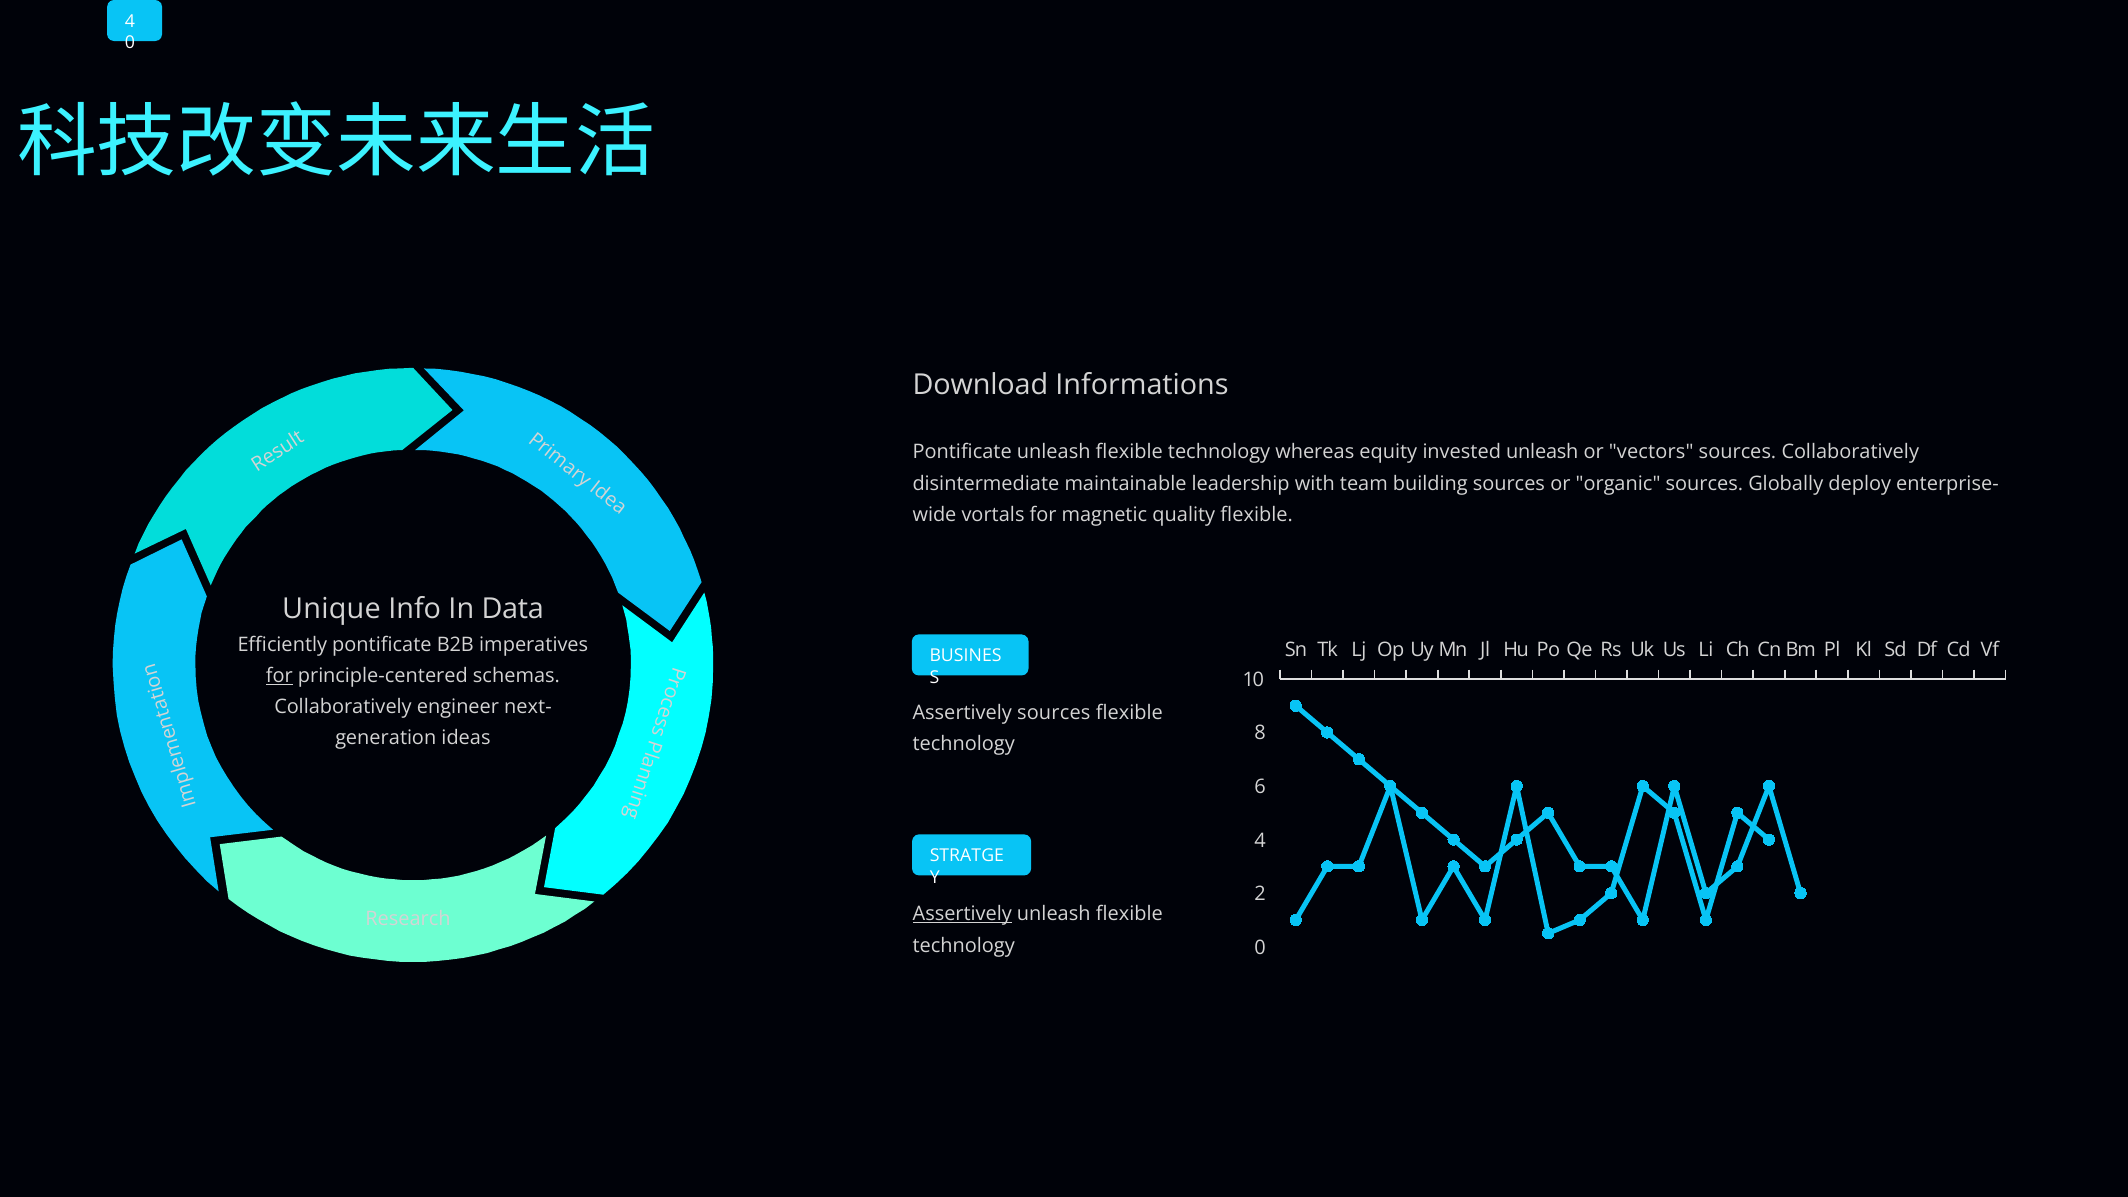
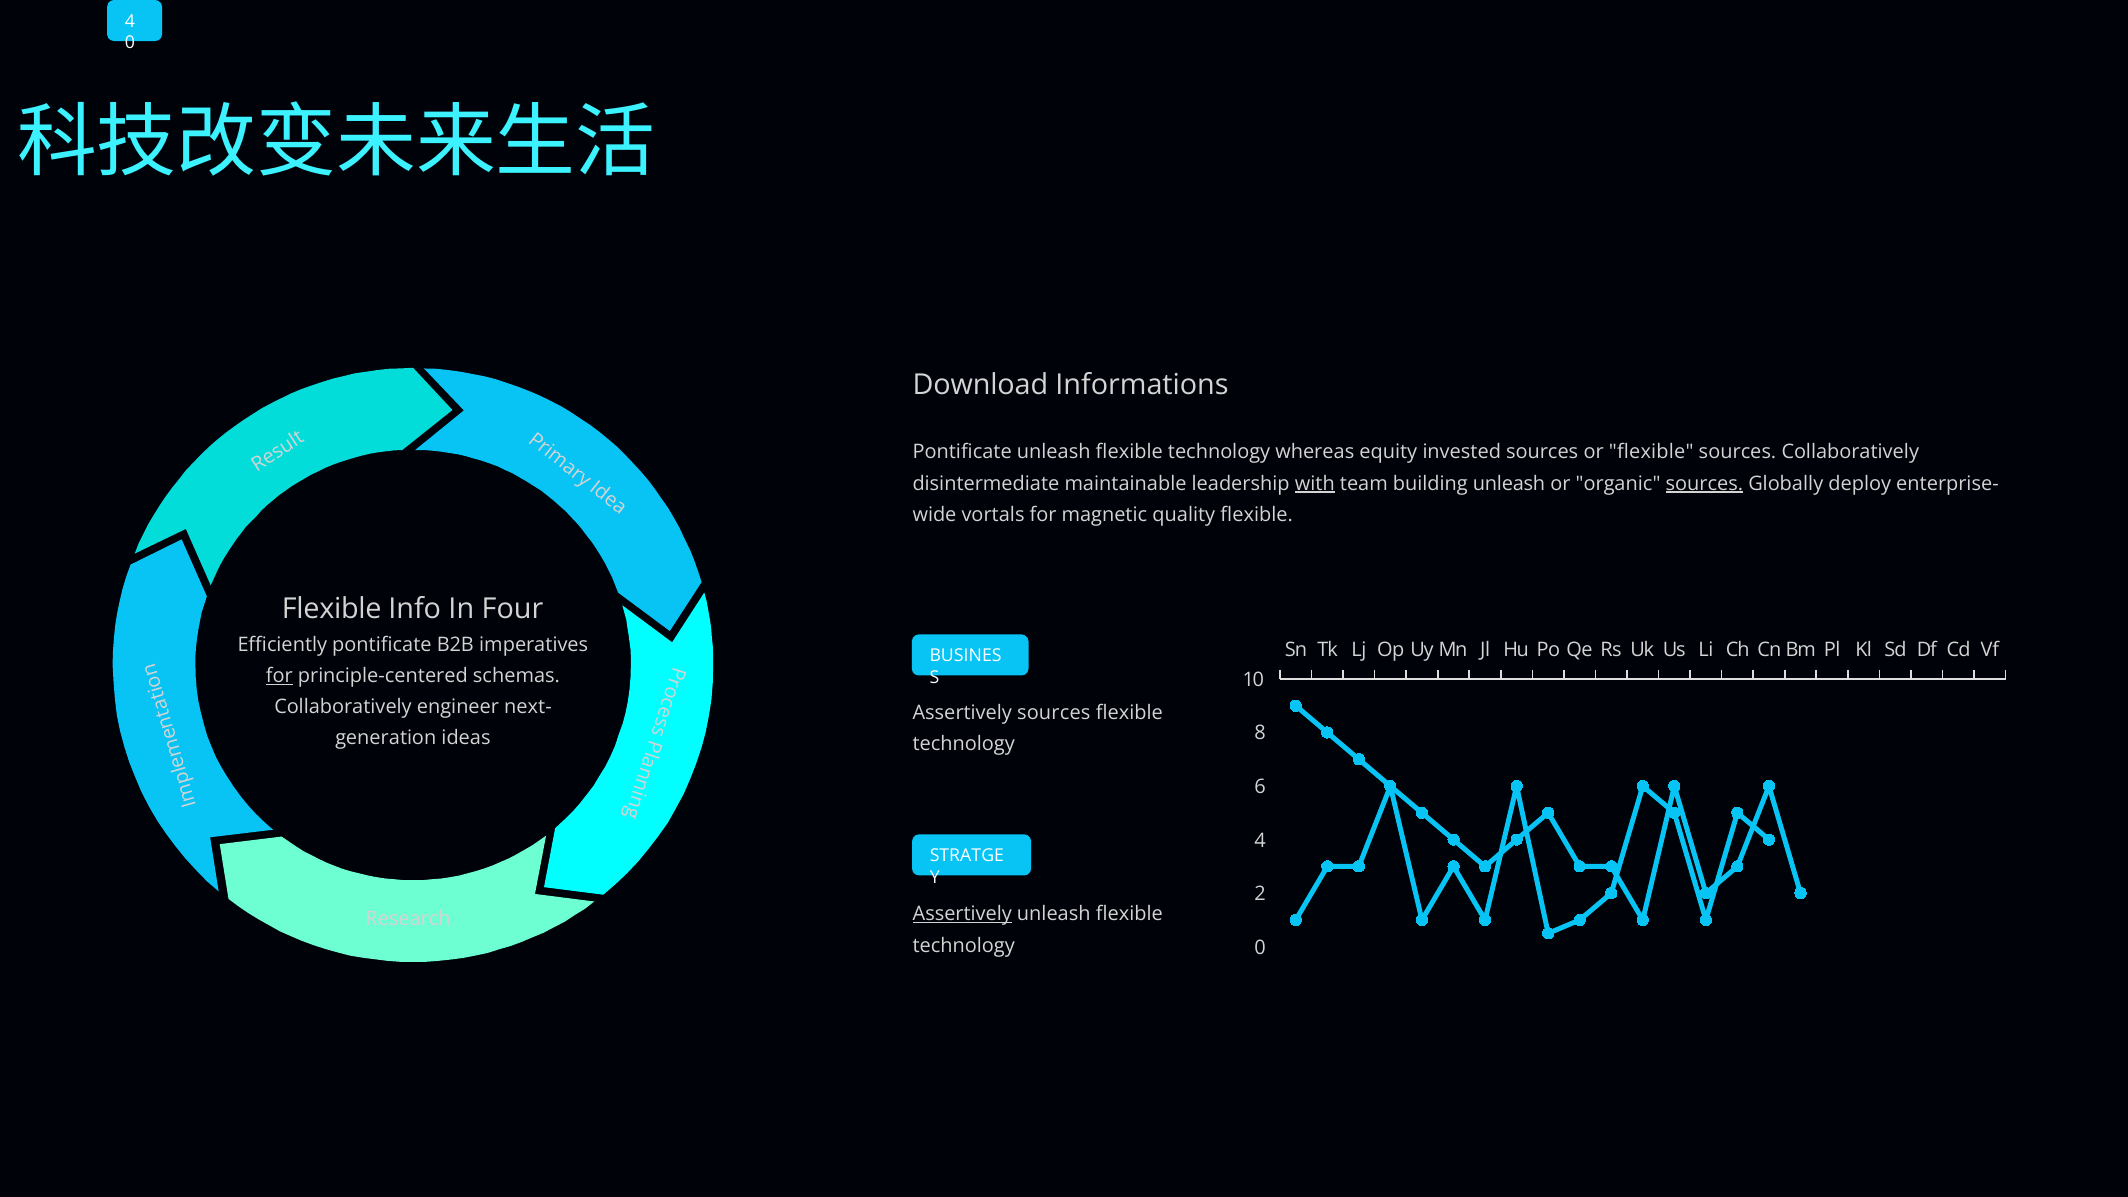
invested unleash: unleash -> sources (1542, 452)
or vectors: vectors -> flexible (1651, 452)
with underline: none -> present (1315, 483)
building sources: sources -> unleash (1509, 483)
sources underline: none -> present (1704, 483)
Unique: Unique -> Flexible (332, 609)
Data: Data -> Four (513, 609)
